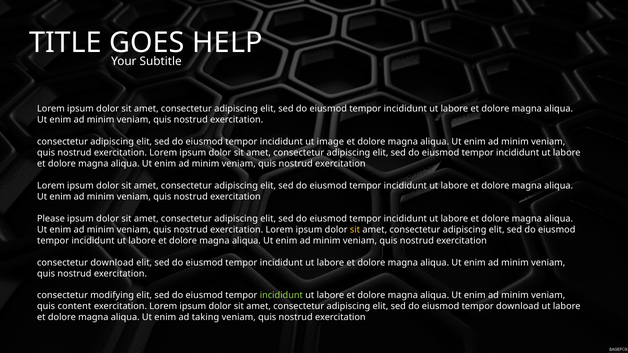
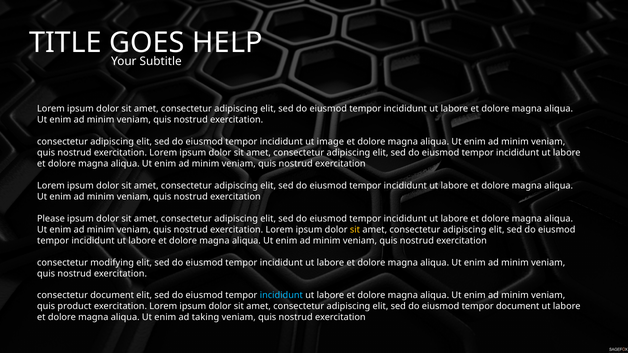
consectetur download: download -> modifying (112, 263)
consectetur modifying: modifying -> document (112, 296)
incididunt colour: light green -> light blue (281, 296)
content: content -> product (74, 307)
tempor download: download -> document (518, 307)
